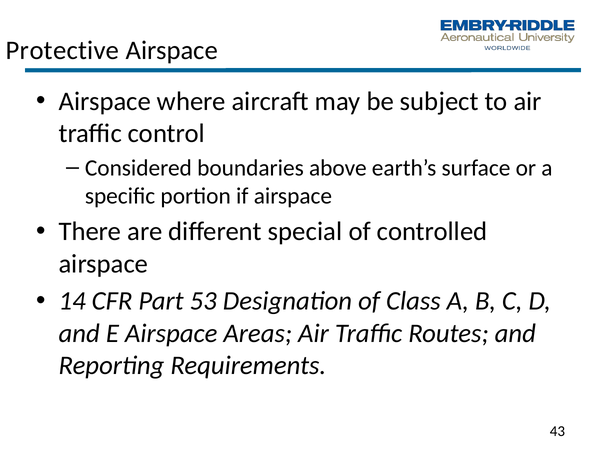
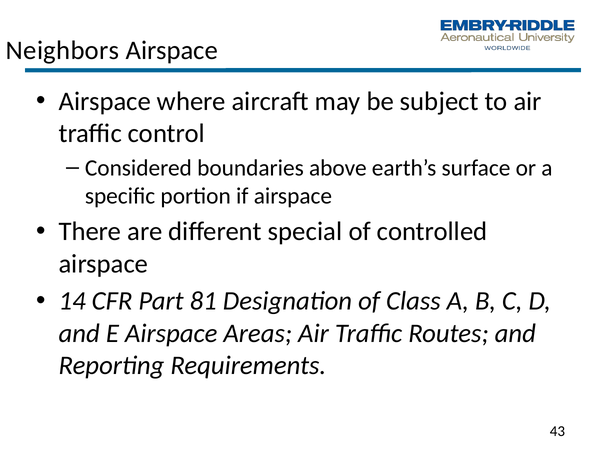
Protective: Protective -> Neighbors (63, 50)
53: 53 -> 81 (203, 301)
